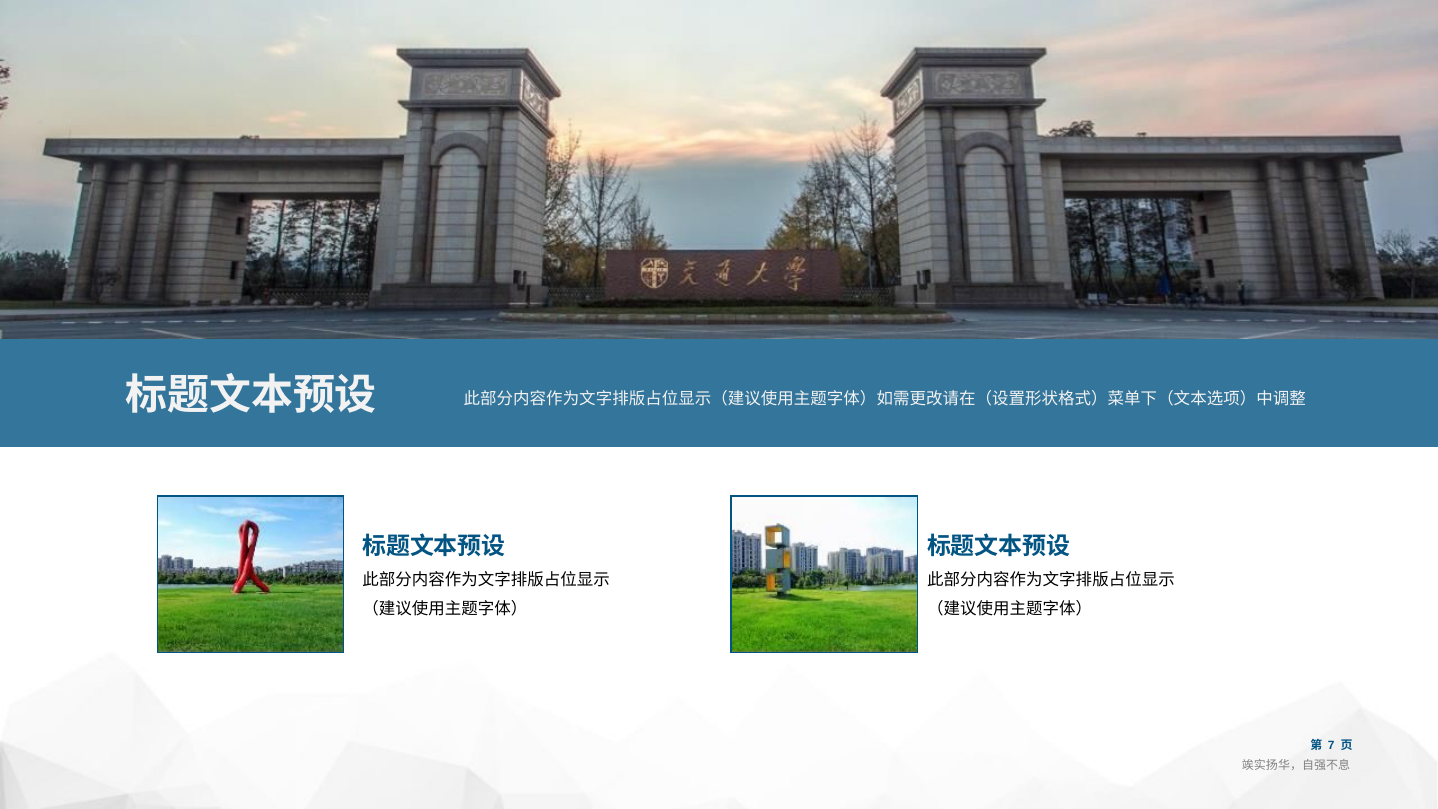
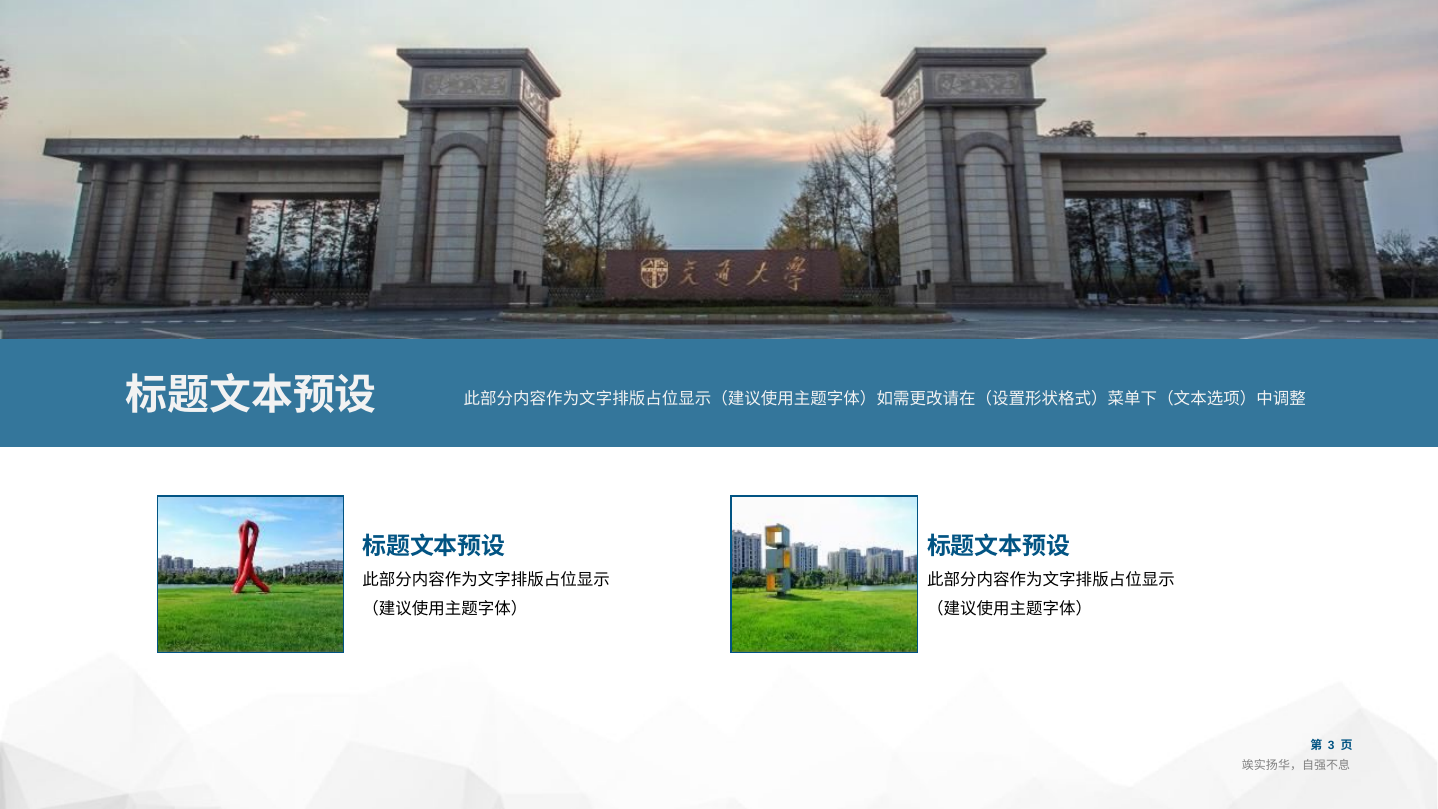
7: 7 -> 3 (1331, 746)
